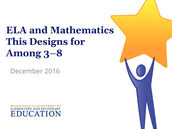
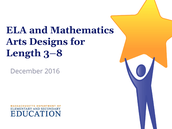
This: This -> Arts (16, 42)
Among: Among -> Length (23, 53)
